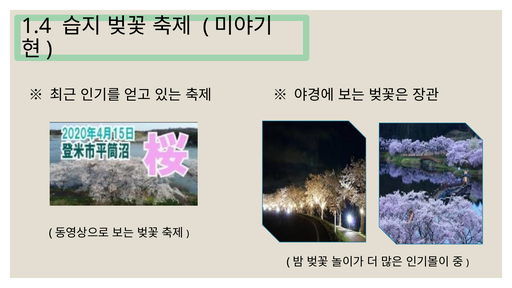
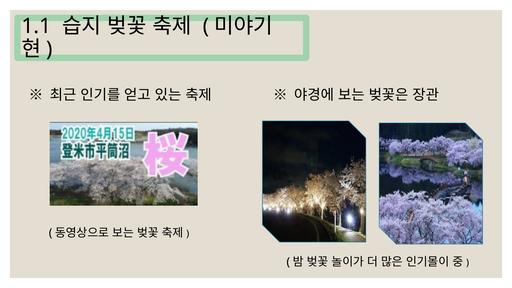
1.4: 1.4 -> 1.1 (36, 26)
